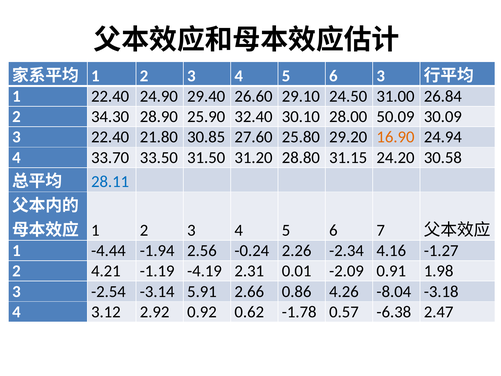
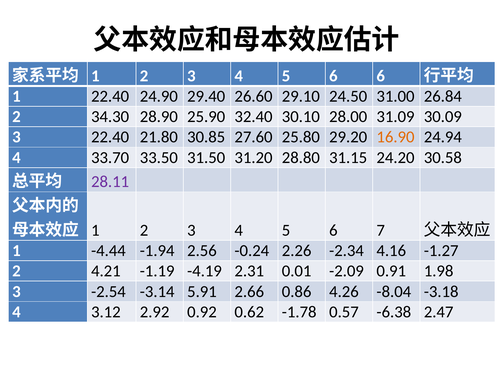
6 3: 3 -> 6 (381, 76)
50.09: 50.09 -> 31.09 (396, 117)
28.11 colour: blue -> purple (110, 182)
